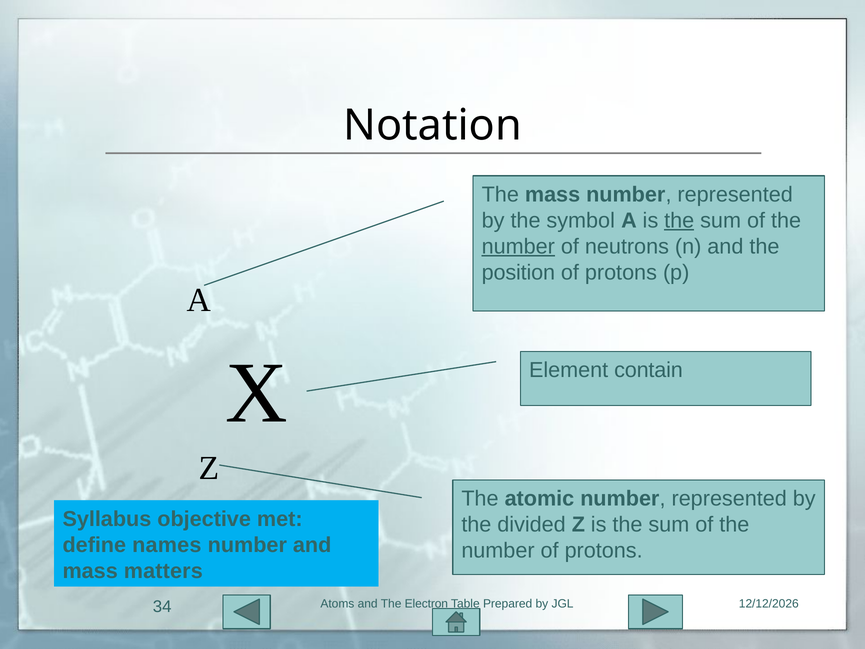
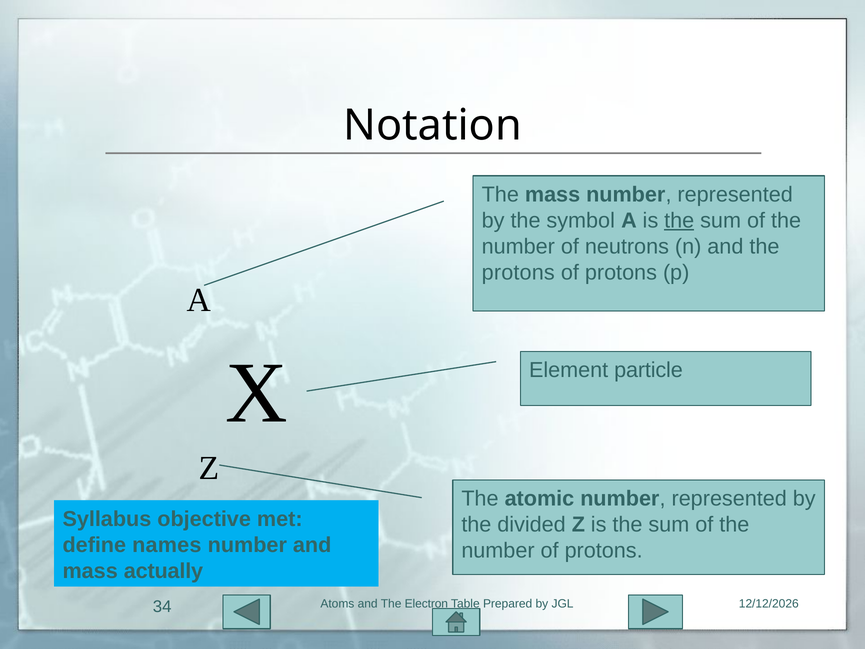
number underline: present -> none (518, 246)
position: position -> protons (518, 272)
contain: contain -> particle (648, 370)
matters: matters -> actually (163, 571)
